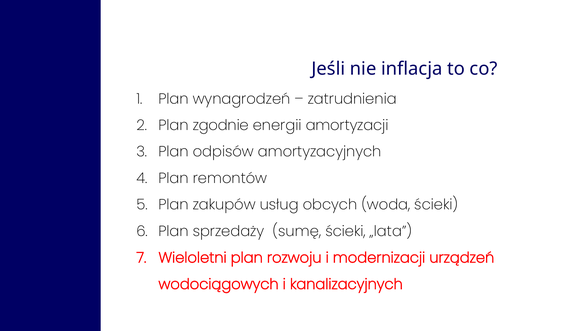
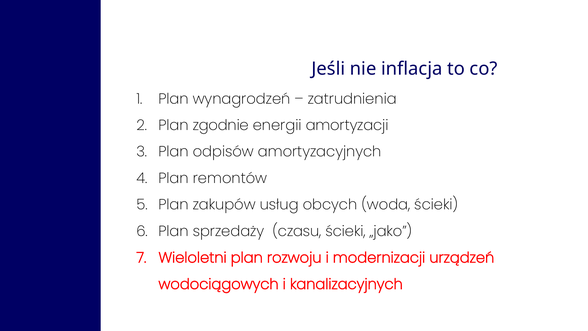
sumę: sumę -> czasu (297, 231)
„lata: „lata -> „jako (391, 231)
